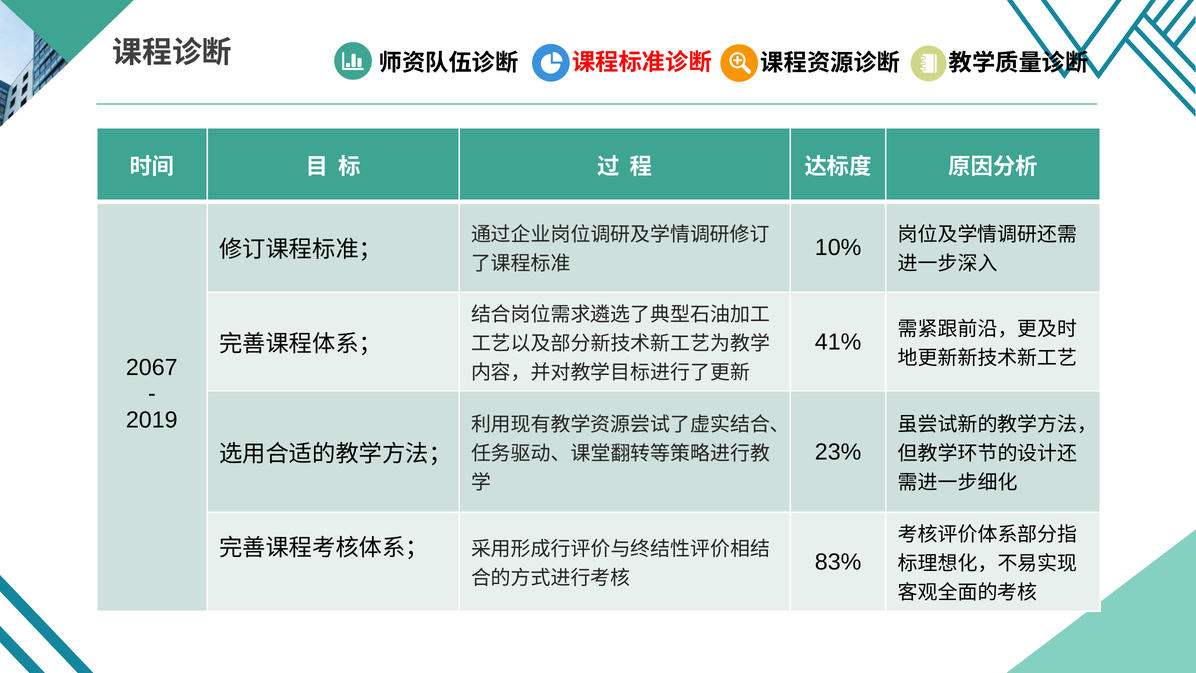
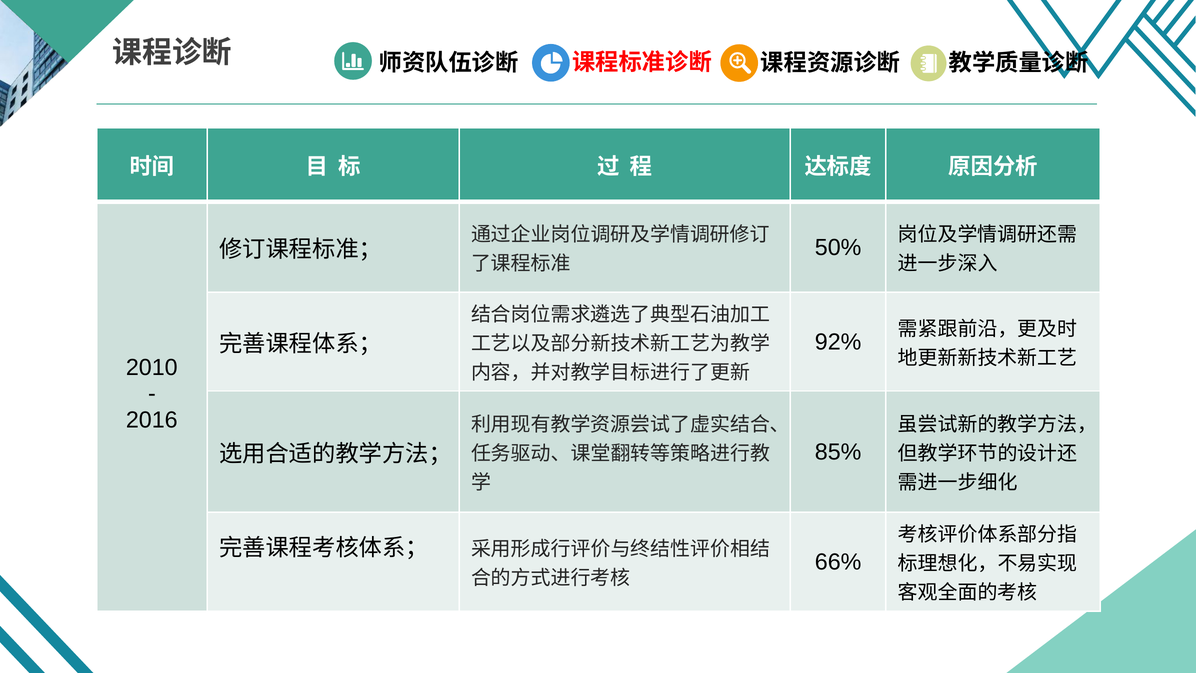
10%: 10% -> 50% (838, 247)
41%: 41% -> 92% (838, 342)
2067: 2067 -> 2010 (152, 367)
2019: 2019 -> 2016 (152, 420)
23%: 23% -> 85% (838, 452)
83%: 83% -> 66% (838, 562)
